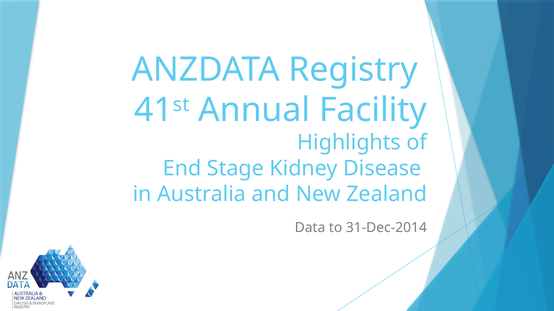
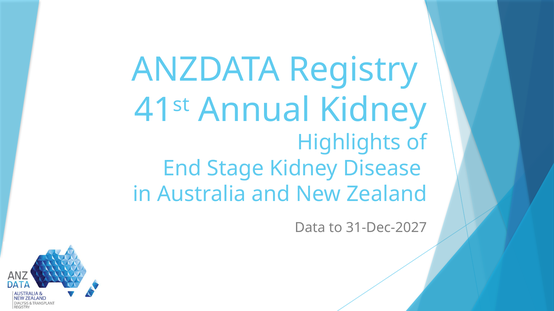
Annual Facility: Facility -> Kidney (373, 110)
31-Dec-2014: 31-Dec-2014 -> 31-Dec-2027 (386, 228)
